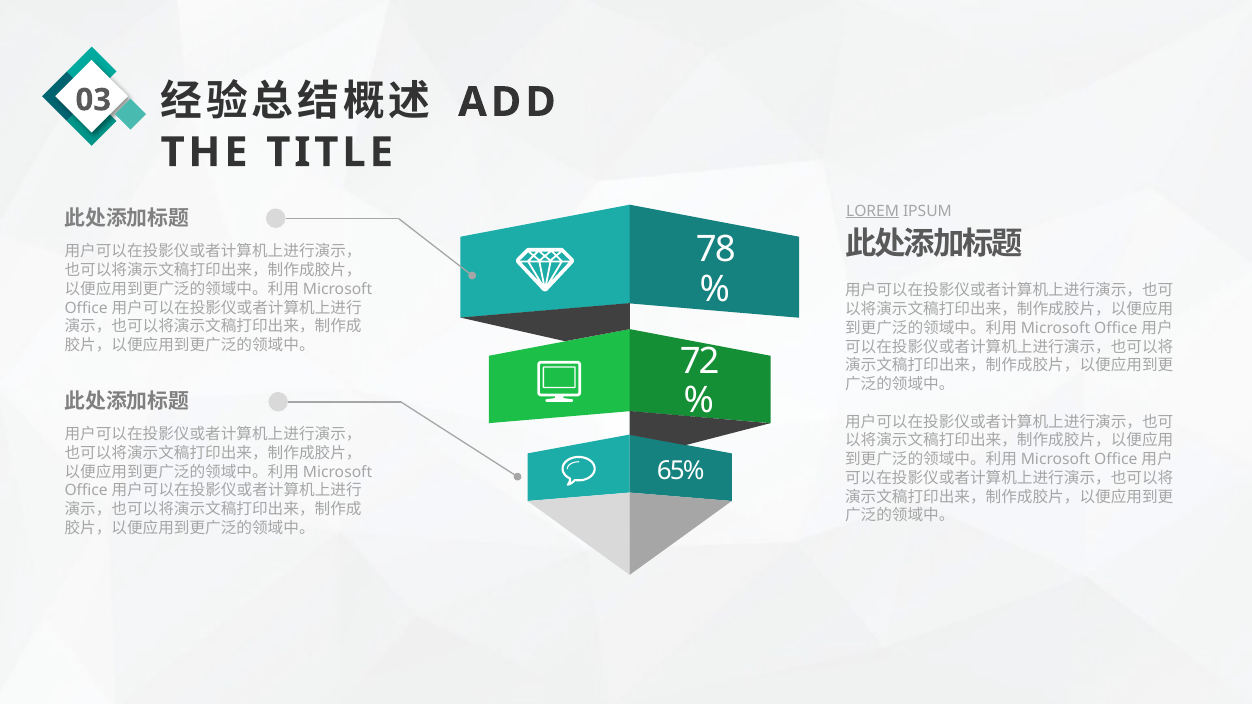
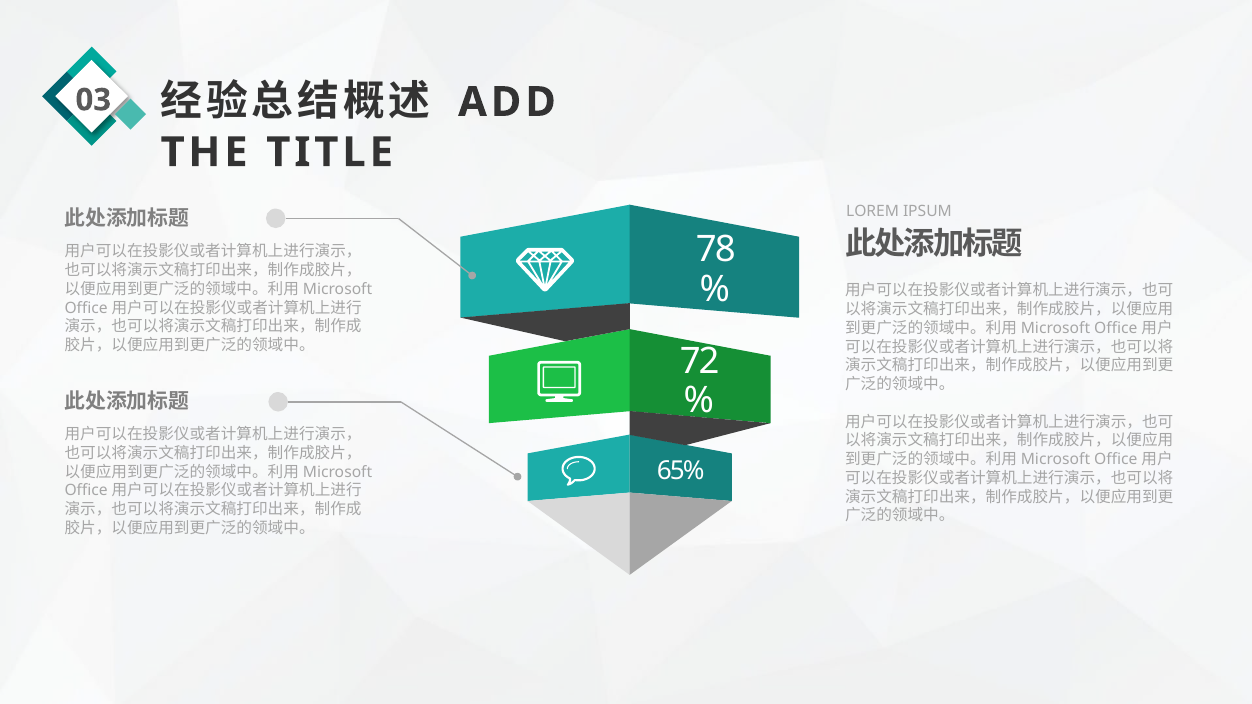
LOREM underline: present -> none (873, 211)
